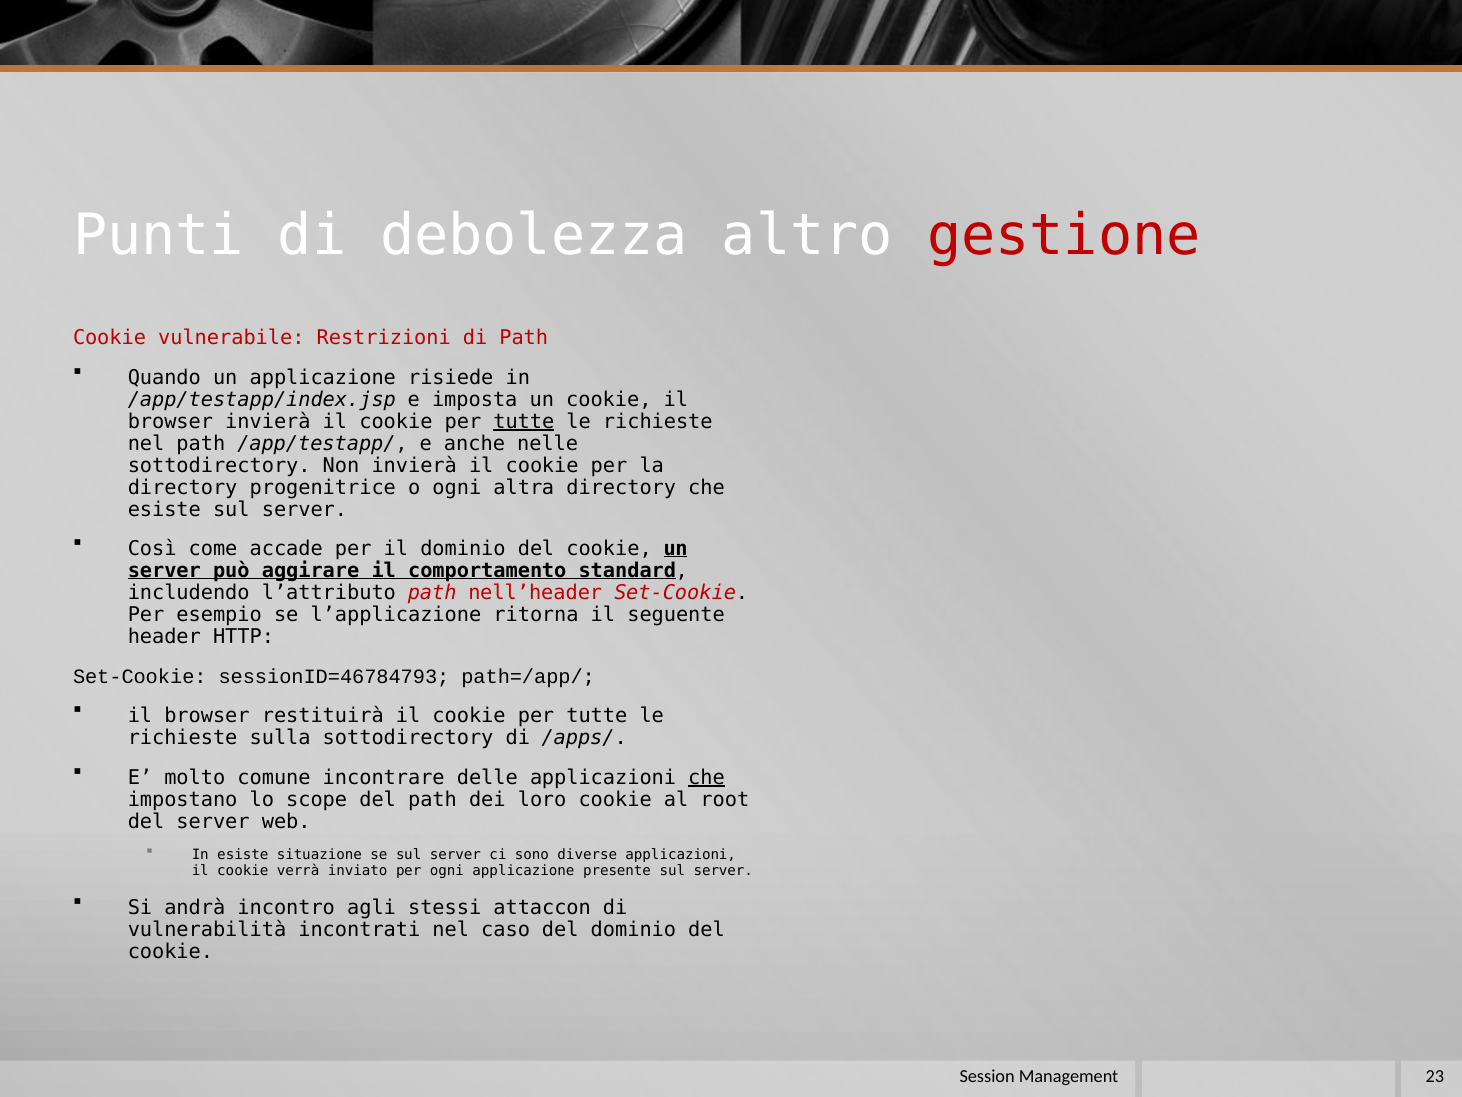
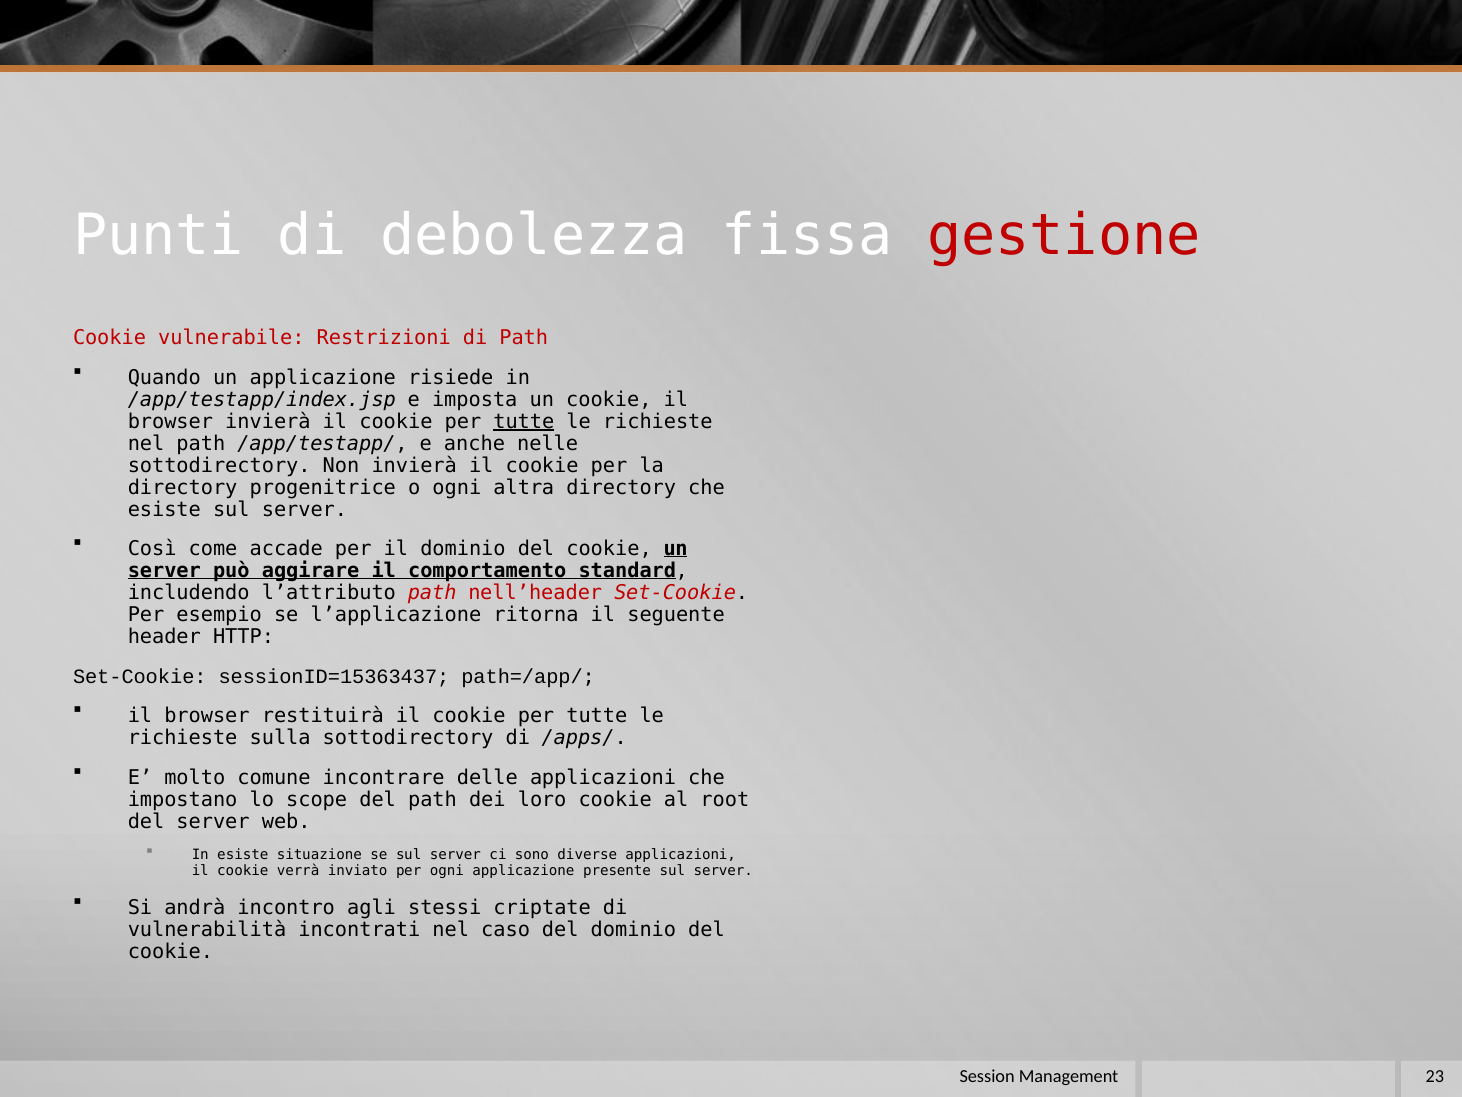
altro: altro -> fissa (807, 235)
sessionID=46784793: sessionID=46784793 -> sessionID=15363437 (334, 676)
che underline: present -> none (707, 777)
attaccon: attaccon -> criptate (542, 907)
